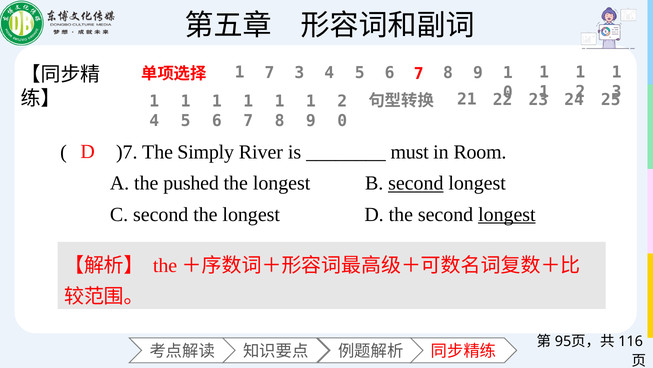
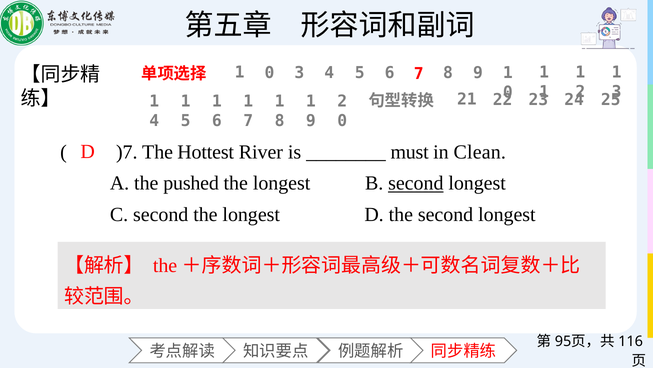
7: 7 -> 0 (269, 73)
Simply: Simply -> Hottest (206, 152)
Room: Room -> Clean (480, 152)
longest underline: present -> none (507, 214)
